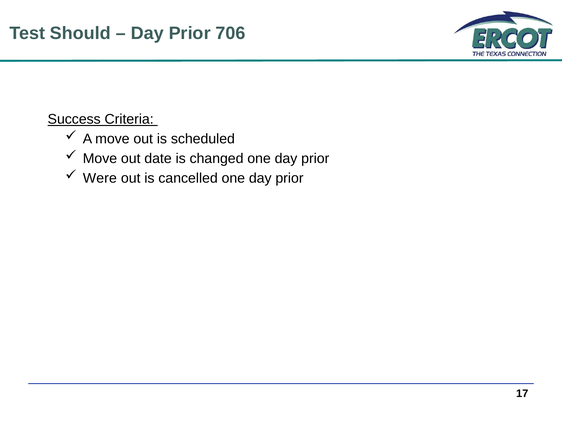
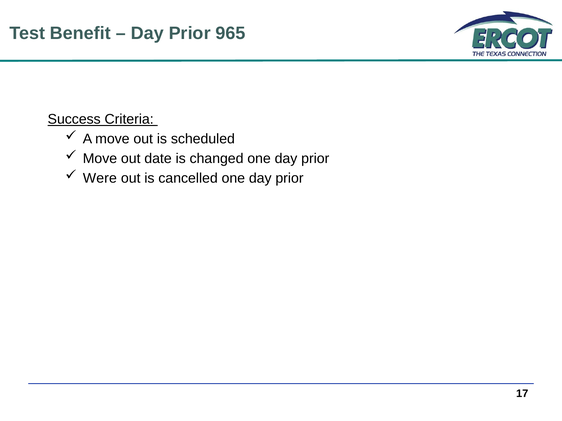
Should: Should -> Benefit (80, 33)
706: 706 -> 965 (231, 33)
